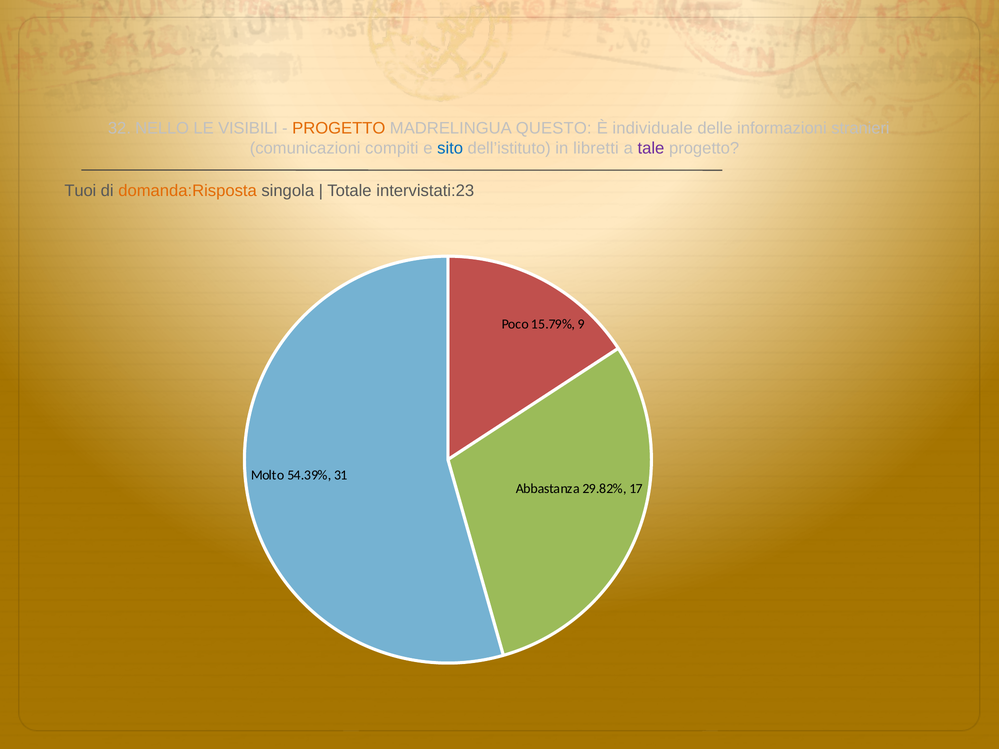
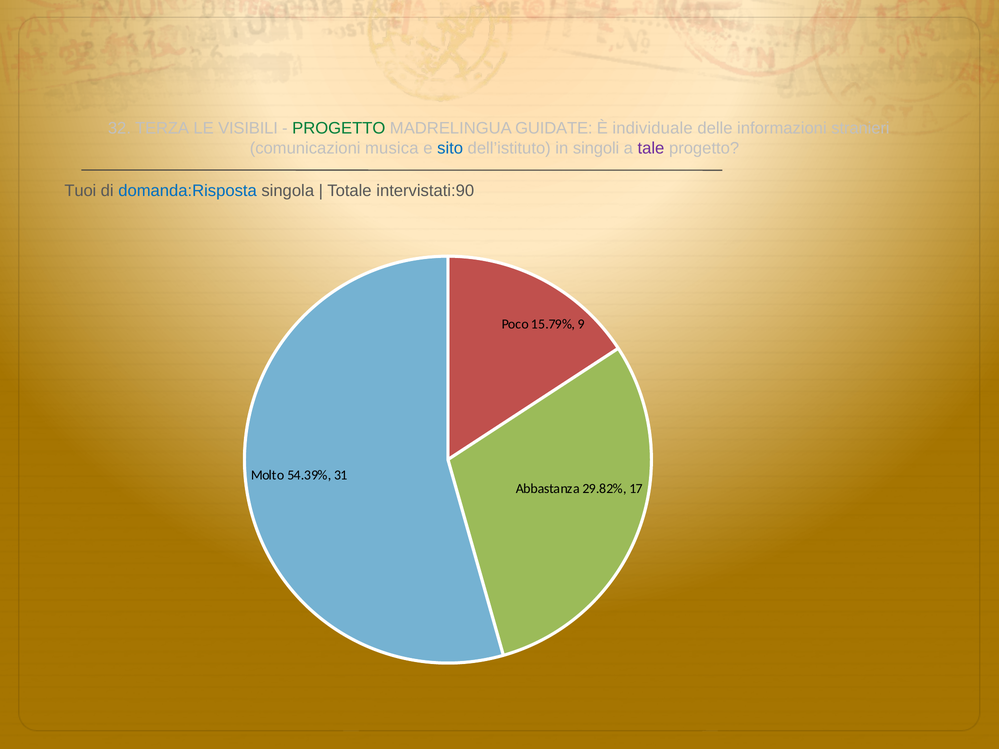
NELLO: NELLO -> TERZA (162, 129)
PROGETTO colour: orange -> green (339, 129)
QUESTO: QUESTO -> GUIDATE (554, 129)
compiti: compiti -> musica (392, 148)
libretti: libretti -> singoli (596, 148)
domanda:Risposta colour: orange -> blue (188, 191)
intervistati:23: intervistati:23 -> intervistati:90 (425, 191)
